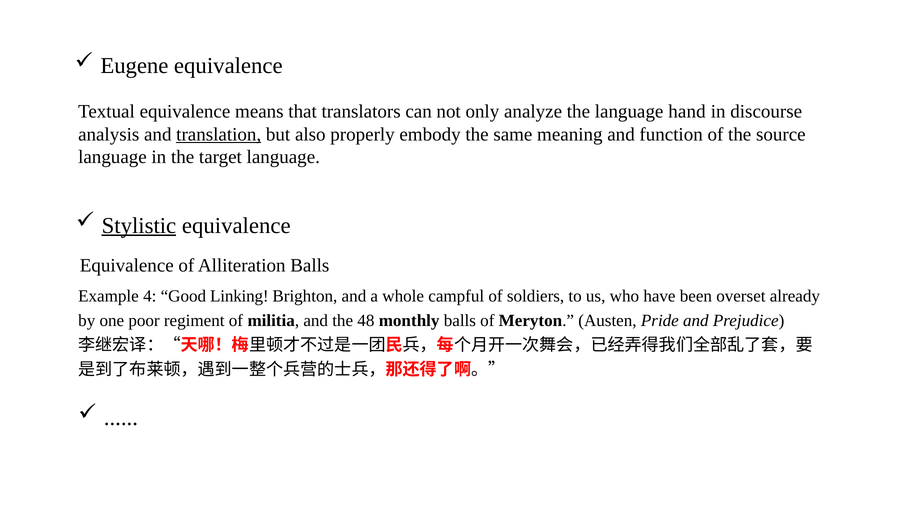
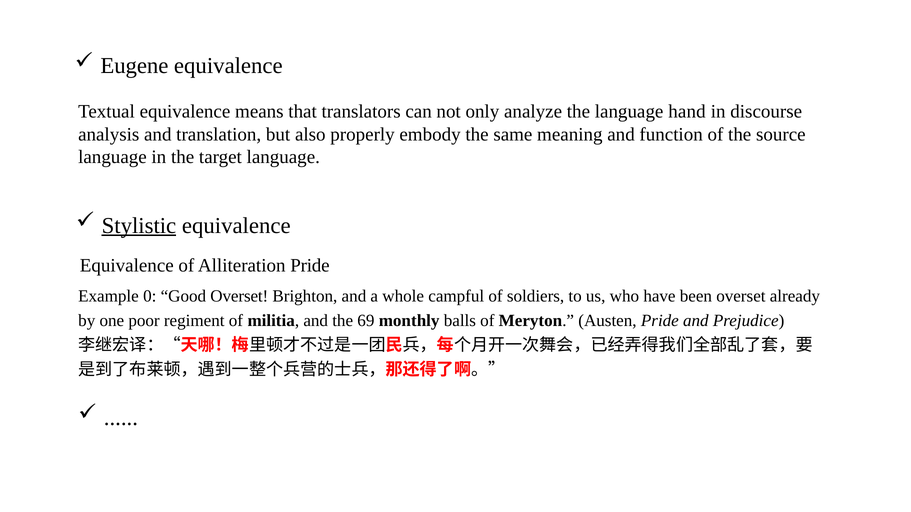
translation underline: present -> none (219, 134)
Alliteration Balls: Balls -> Pride (310, 266)
4: 4 -> 0 (150, 296)
Good Linking: Linking -> Overset (239, 296)
48: 48 -> 69 (366, 321)
